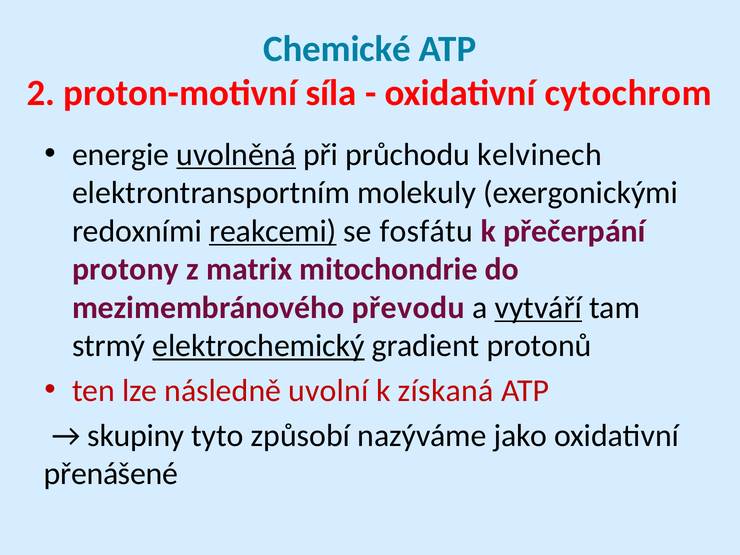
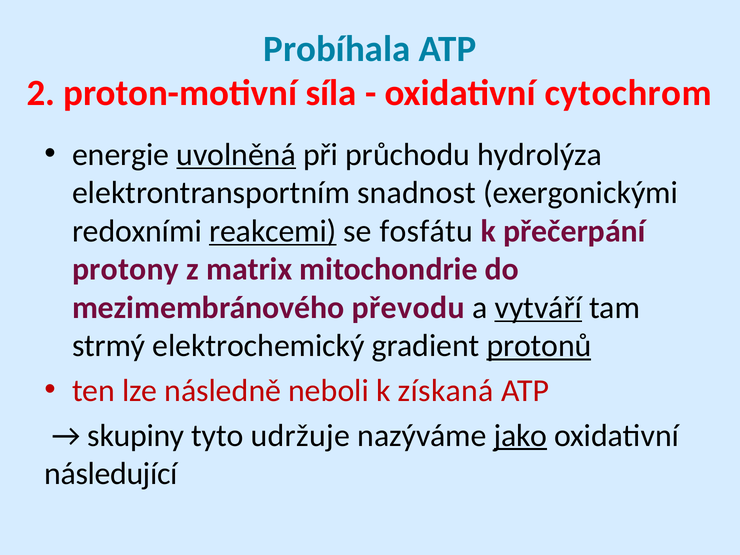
Chemické: Chemické -> Probíhala (337, 49)
kelvinech: kelvinech -> hydrolýza (540, 155)
molekuly: molekuly -> snadnost (417, 193)
elektrochemický underline: present -> none (258, 346)
protonů underline: none -> present (539, 346)
uvolní: uvolní -> neboli (329, 391)
způsobí: způsobí -> udržuje (300, 435)
jako underline: none -> present (520, 435)
přenášené: přenášené -> následující (111, 474)
